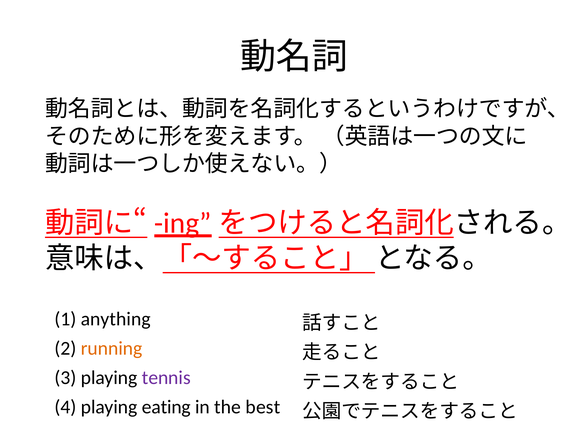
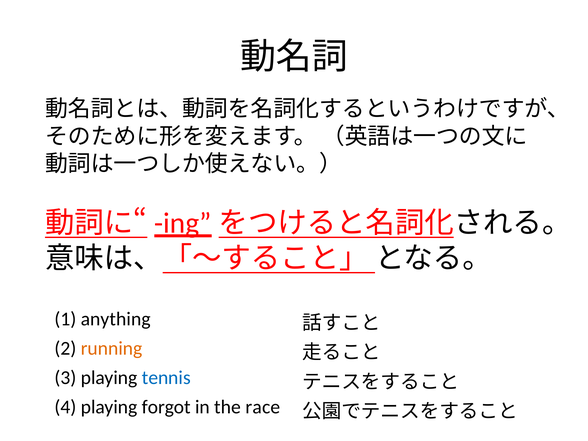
tennis colour: purple -> blue (166, 378)
eating: eating -> forgot (166, 407)
best: best -> race (263, 407)
